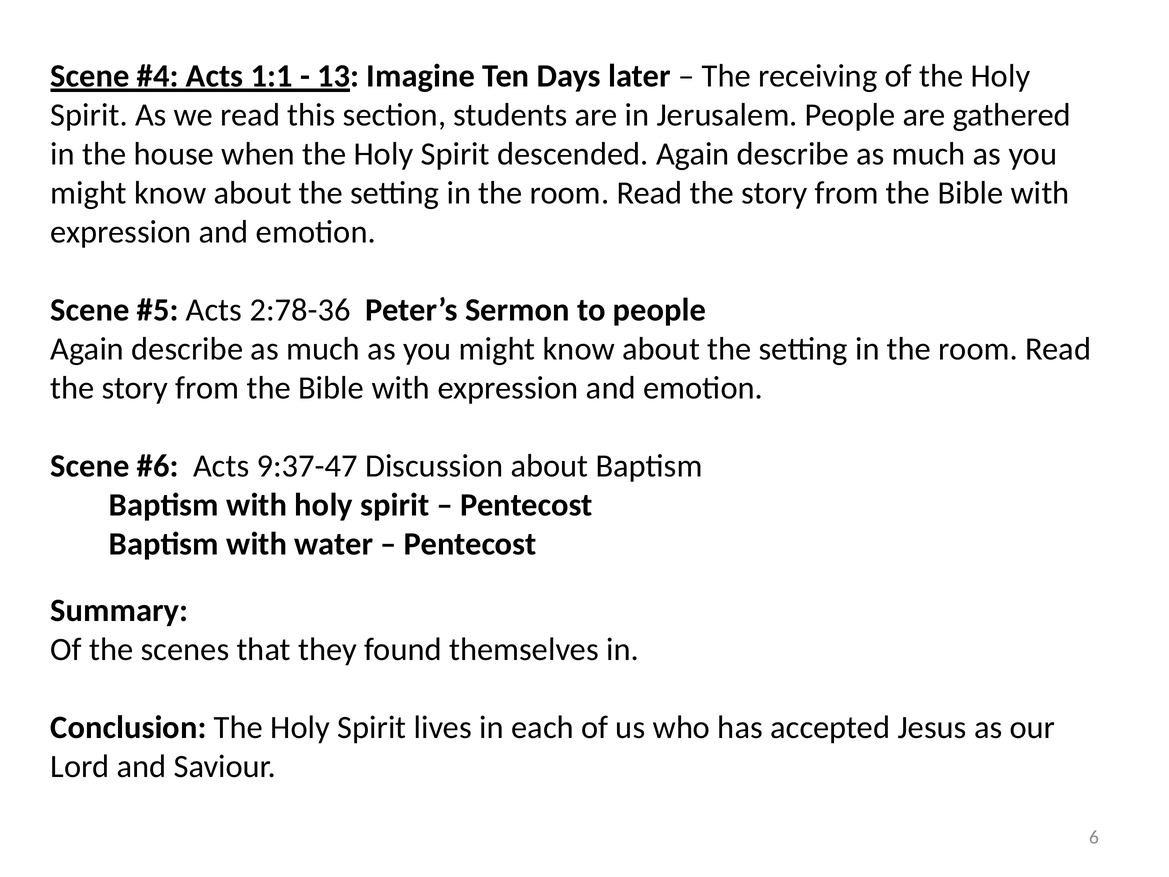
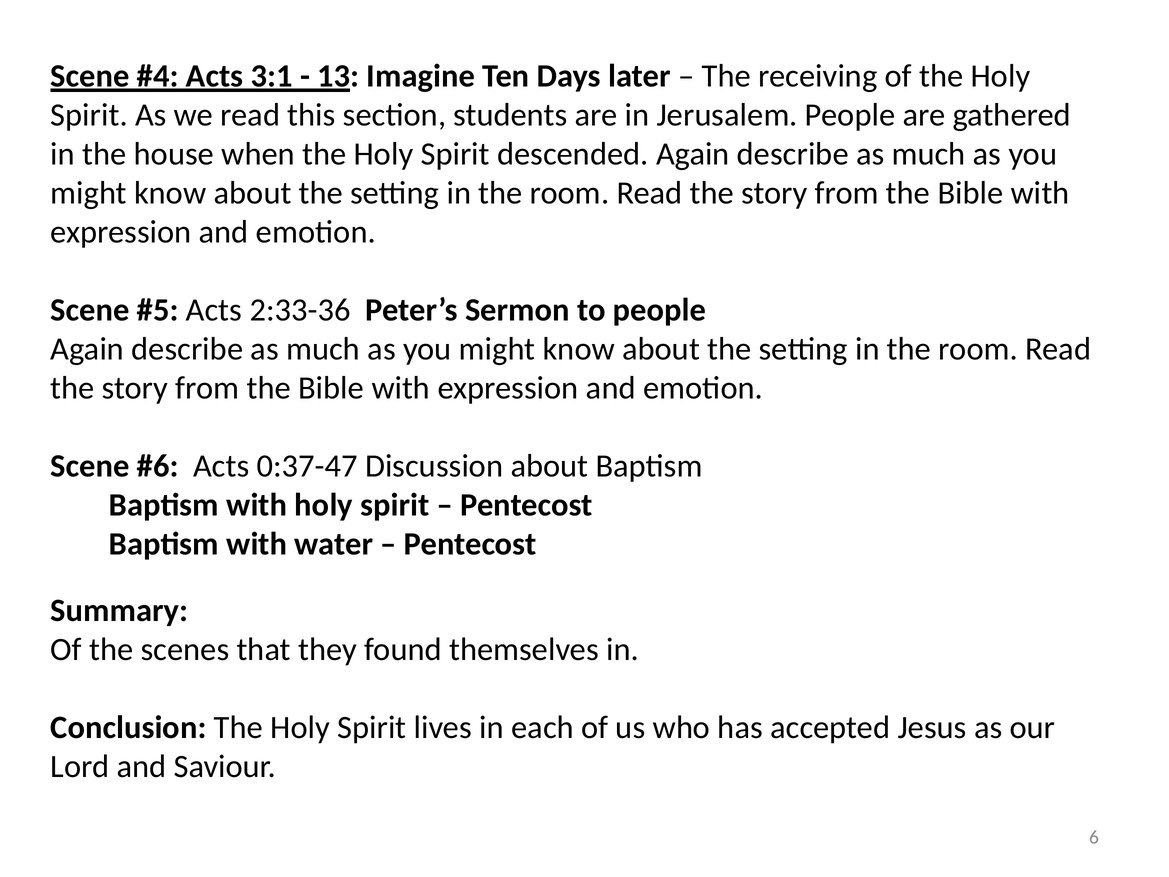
1:1: 1:1 -> 3:1 (272, 76)
2:78-36: 2:78-36 -> 2:33-36 (300, 310)
9:37-47: 9:37-47 -> 0:37-47 (307, 466)
